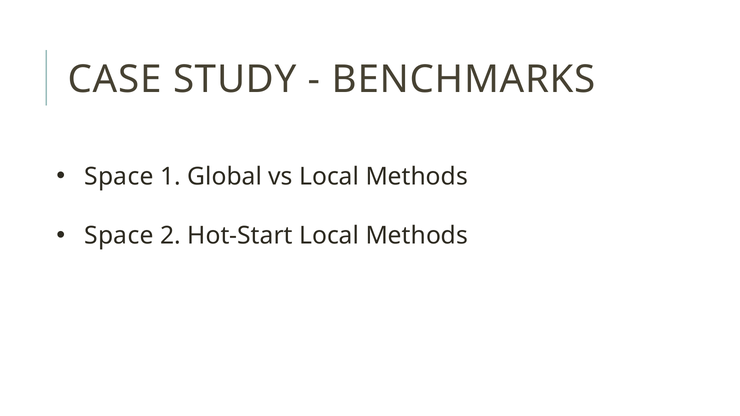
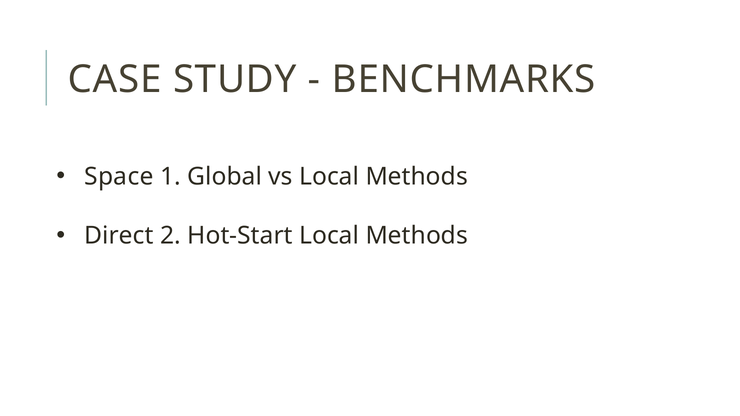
Space: Space -> Direct (119, 236)
